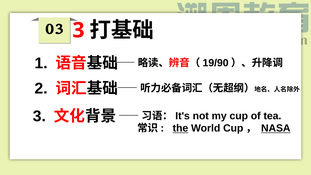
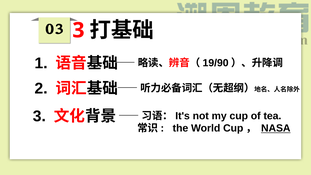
the underline: present -> none (180, 128)
